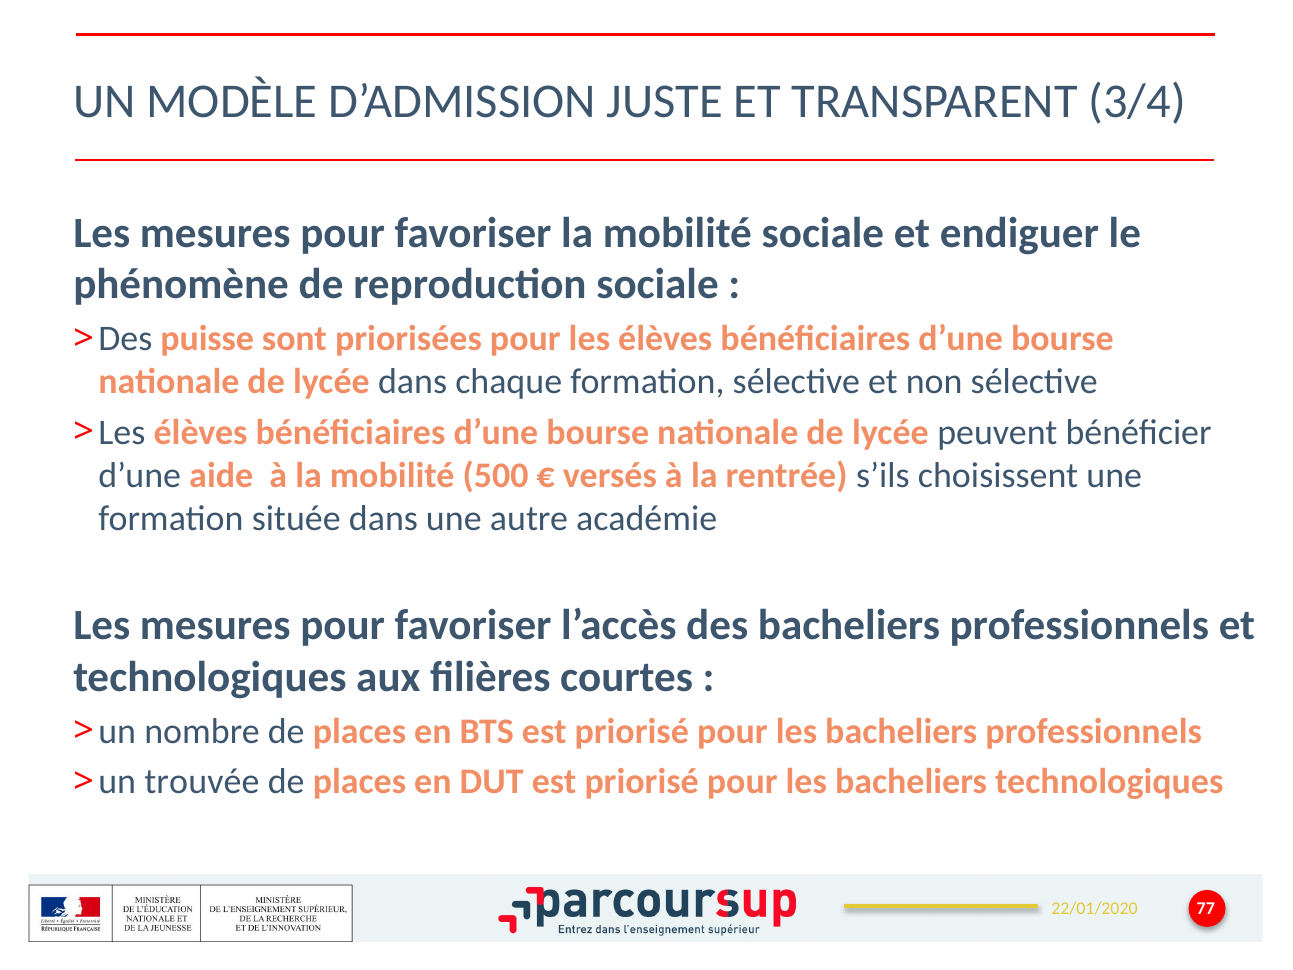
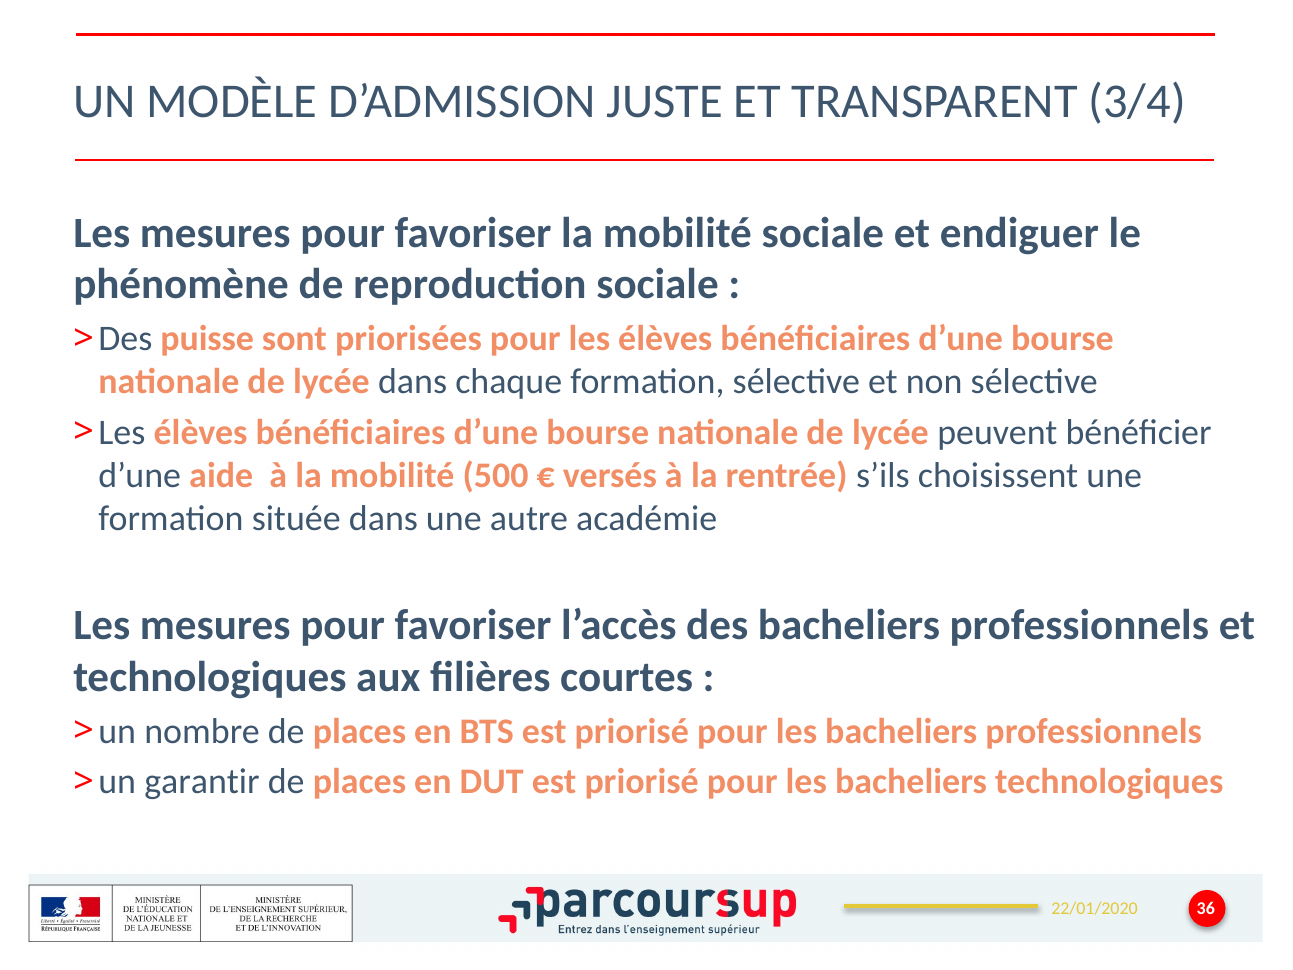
trouvée: trouvée -> garantir (202, 782)
77: 77 -> 36 (1206, 908)
